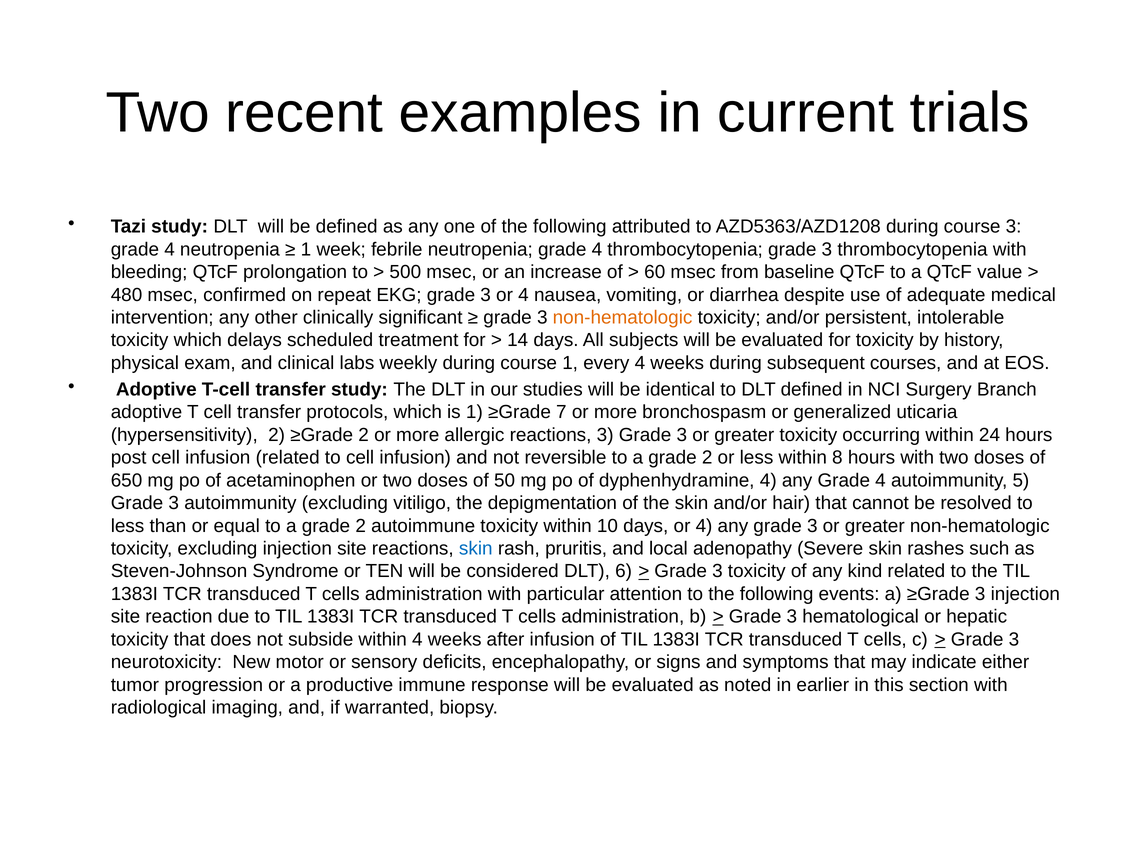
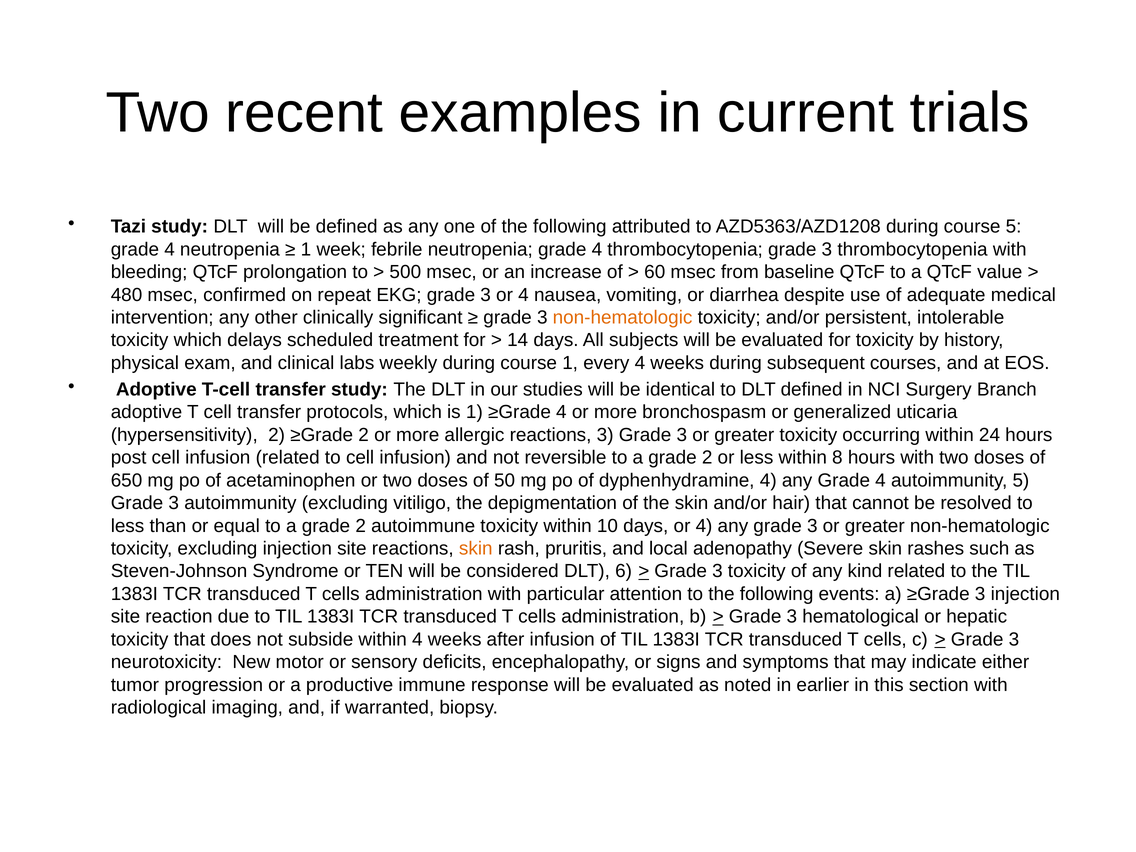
course 3: 3 -> 5 (1014, 227)
≥Grade 7: 7 -> 4 (561, 412)
skin colour: blue -> orange (476, 549)
